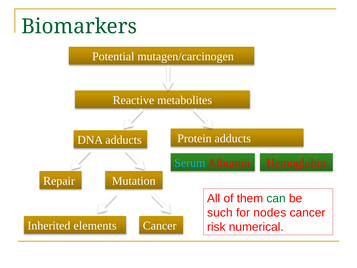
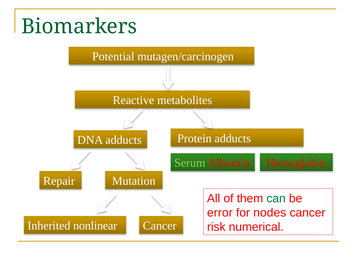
Serum colour: light blue -> light green (190, 163)
such: such -> error (220, 212)
elements: elements -> nonlinear (95, 225)
